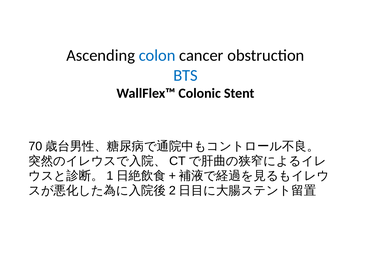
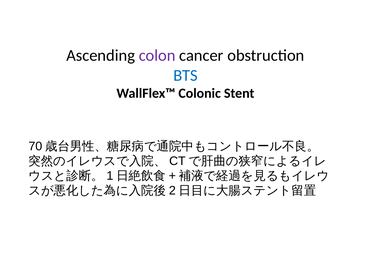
colon colour: blue -> purple (157, 56)
